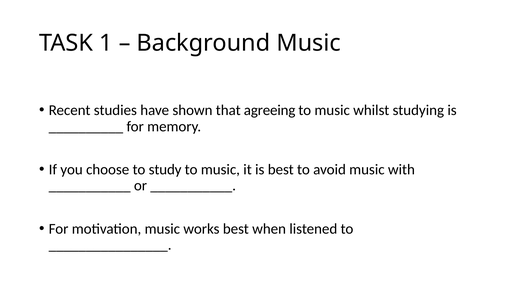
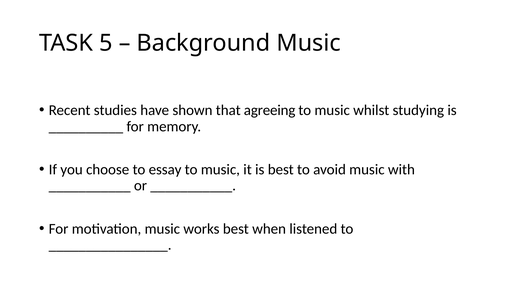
1: 1 -> 5 (106, 43)
study: study -> essay (165, 169)
